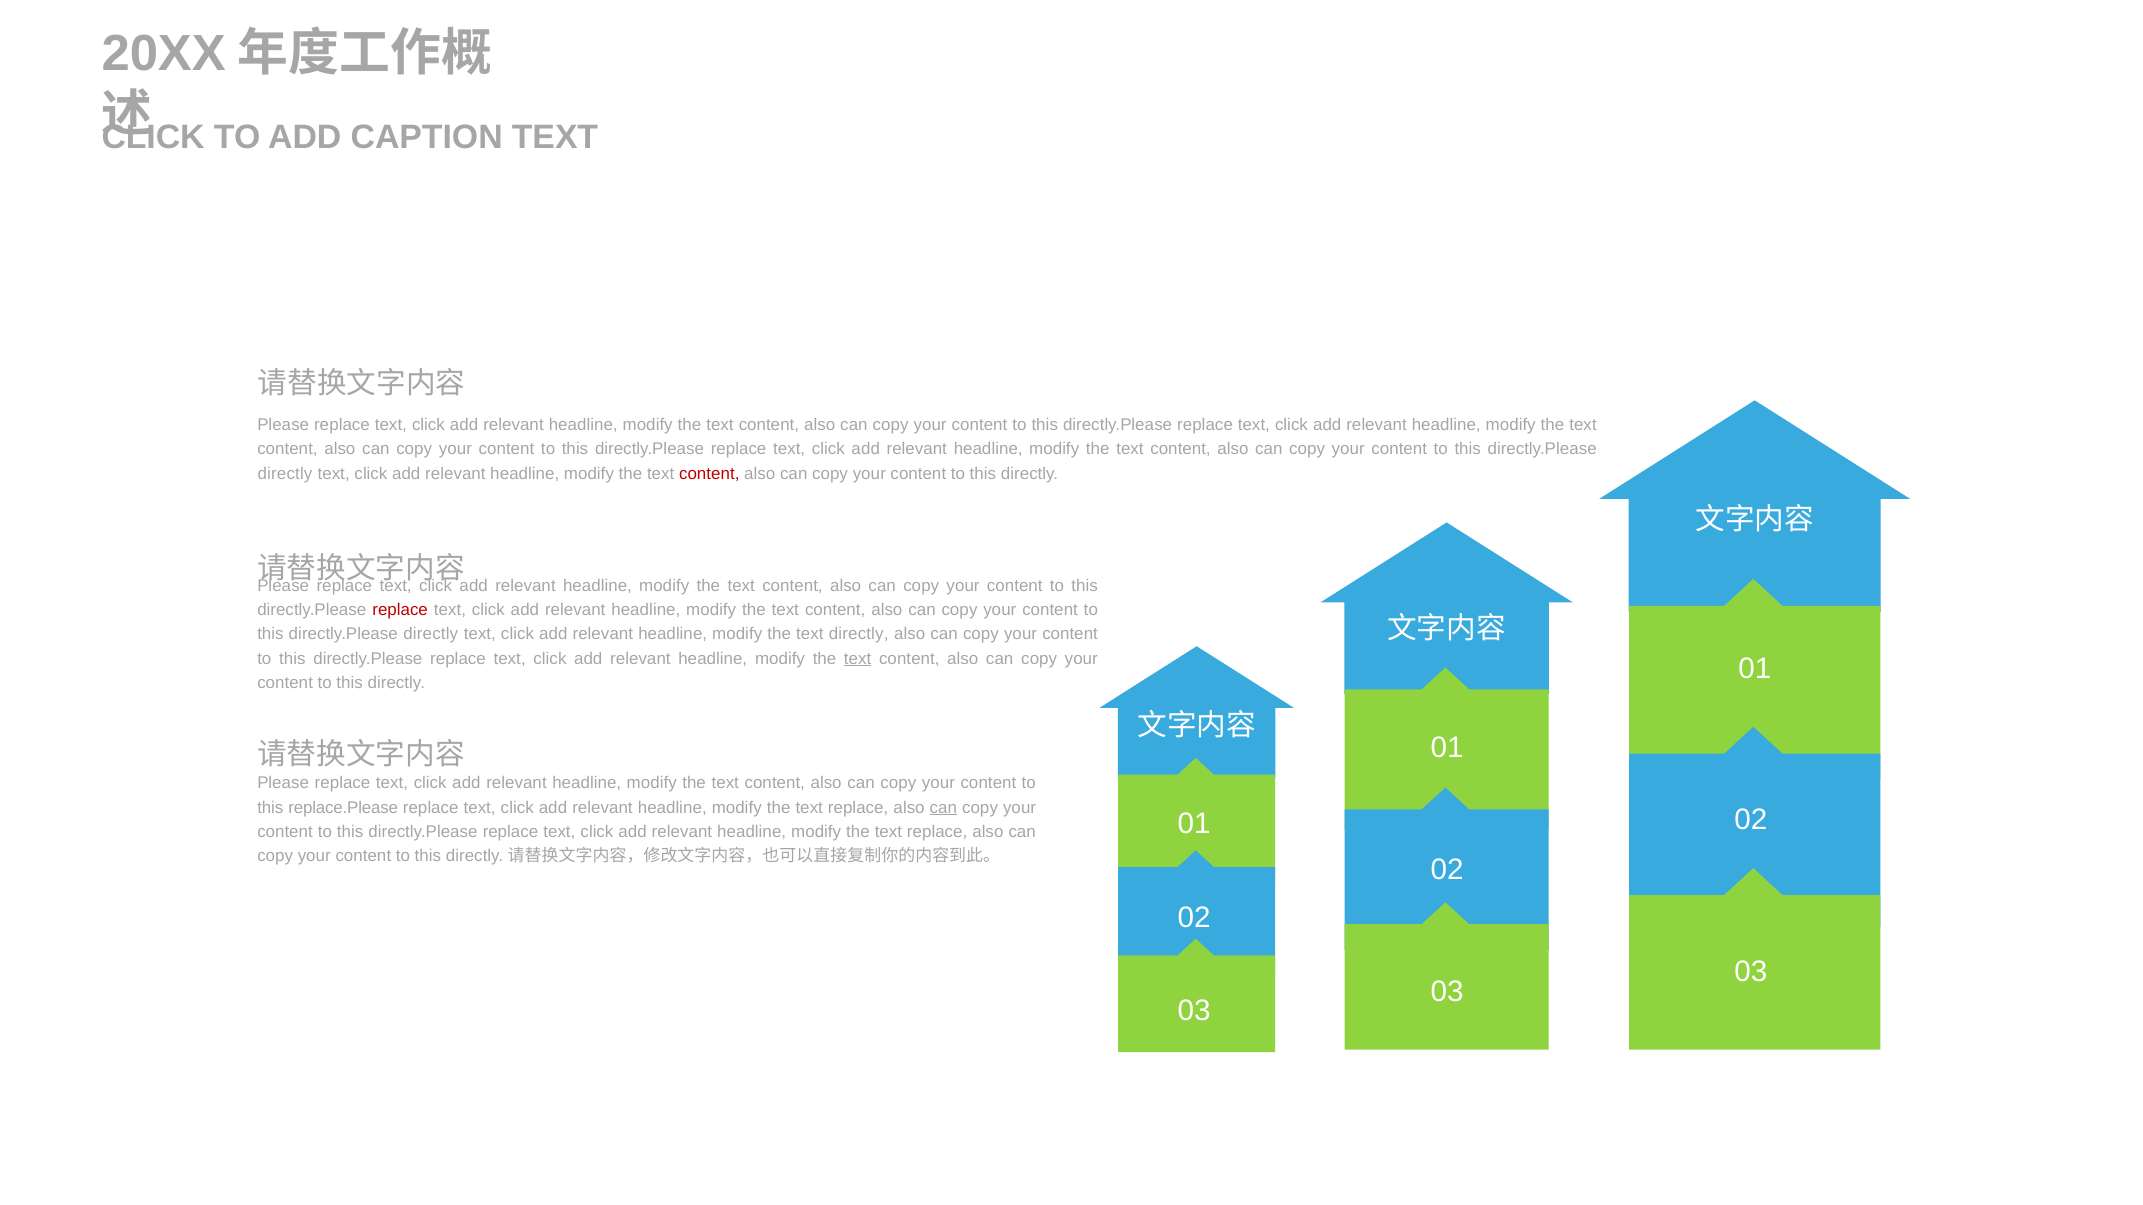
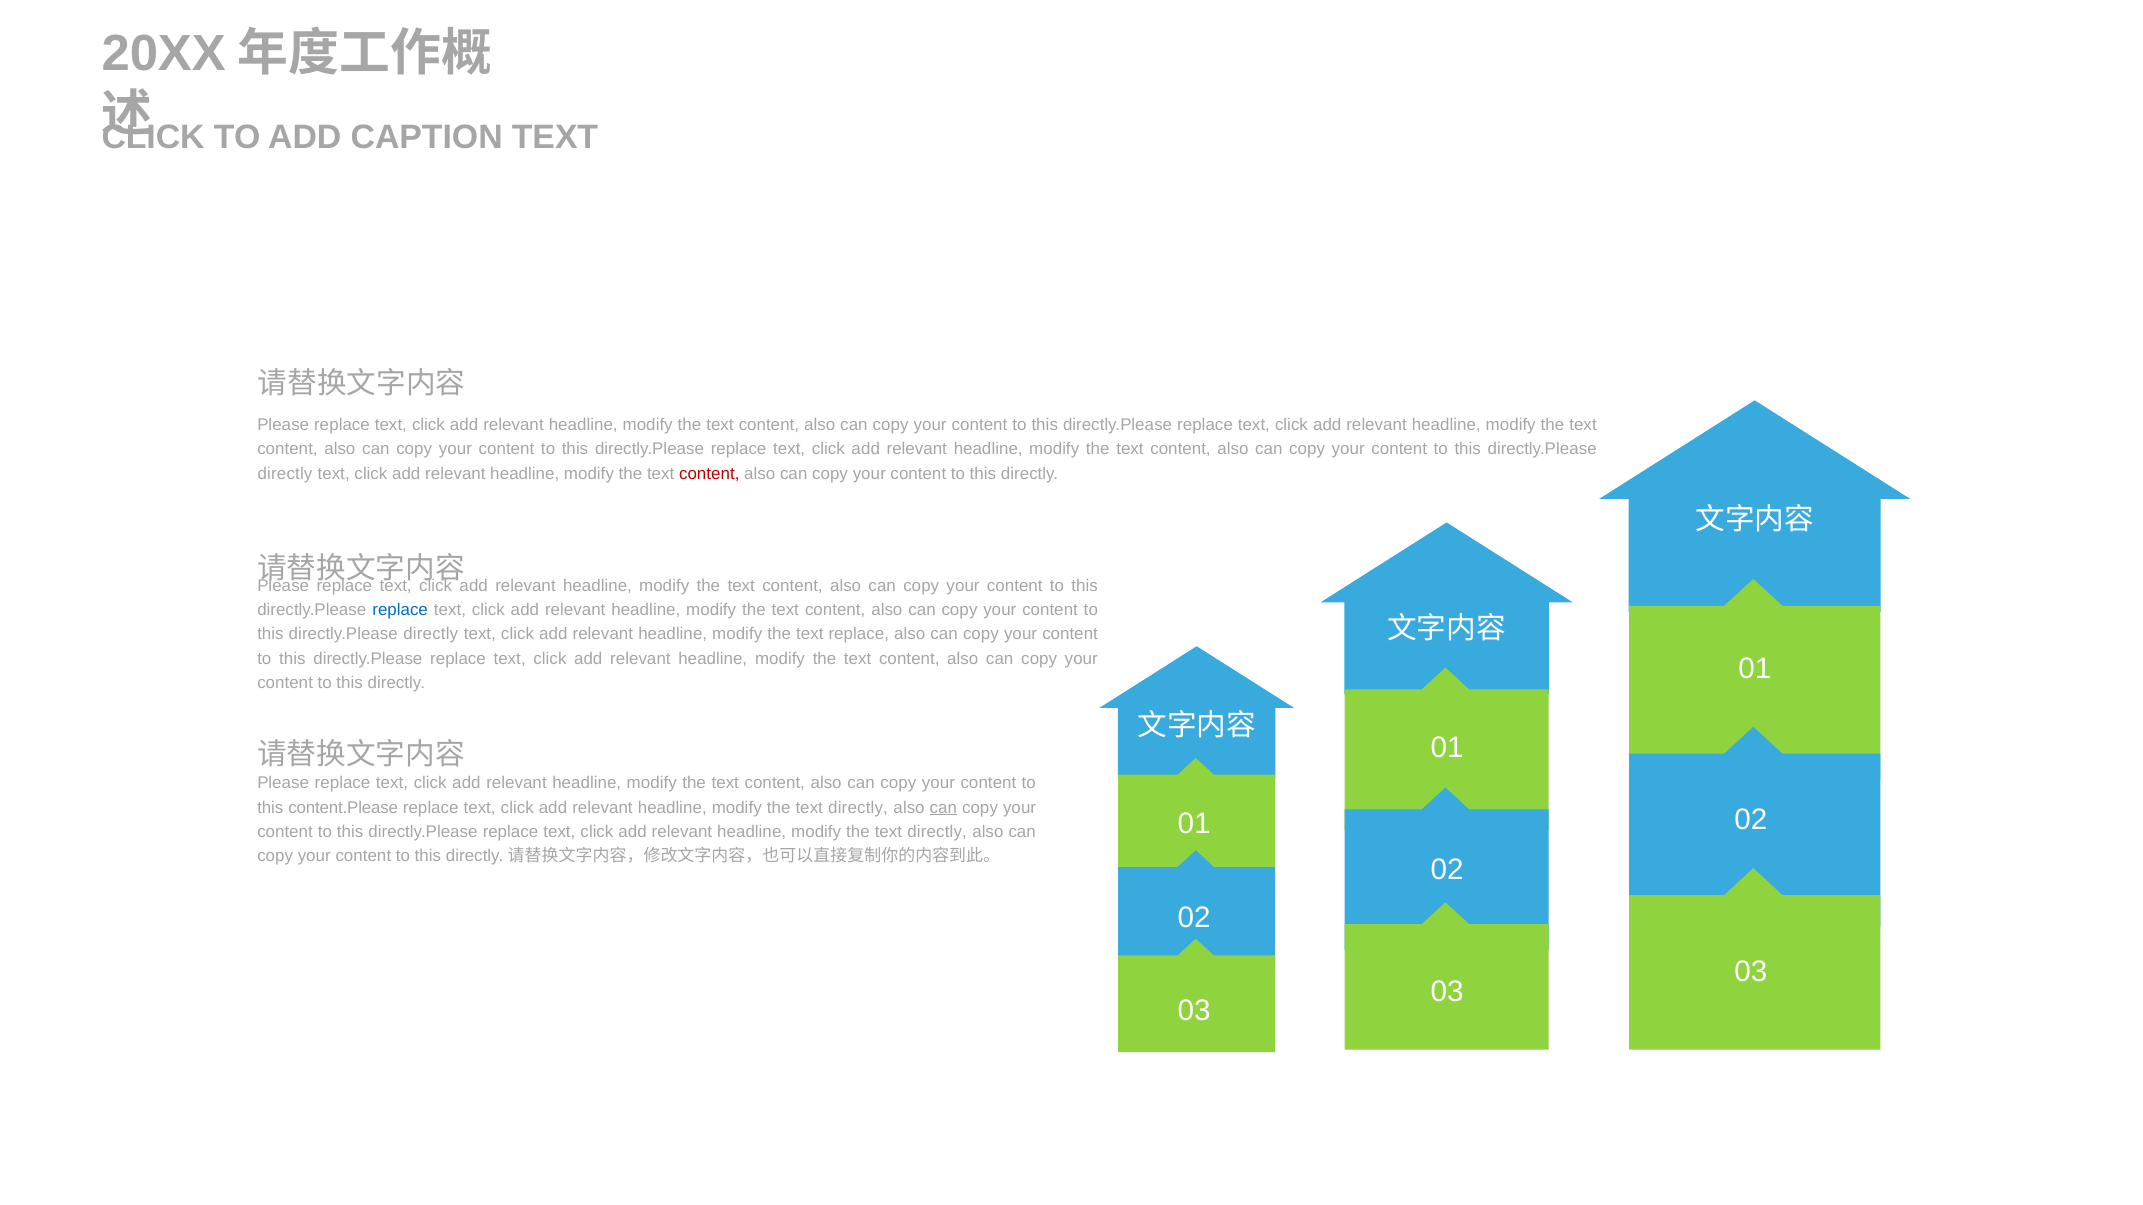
replace colour: red -> blue (400, 610)
text directly: directly -> replace (859, 635)
text underline: present -> none (858, 659)
replace.Please: replace.Please -> content.Please (343, 808)
replace: replace -> directly (858, 808)
replace: replace -> directly (937, 832)
